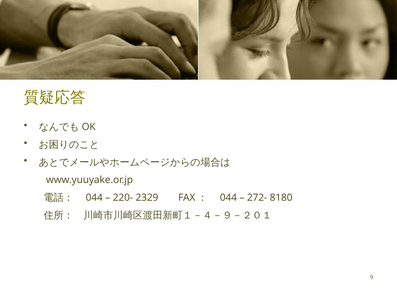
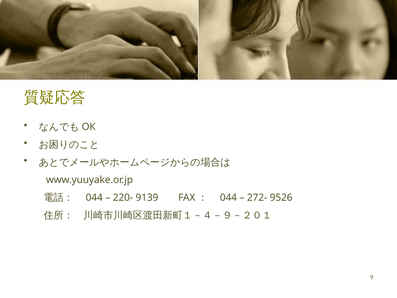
2329: 2329 -> 9139 (147, 197)
8180: 8180 -> 9526 (281, 197)
